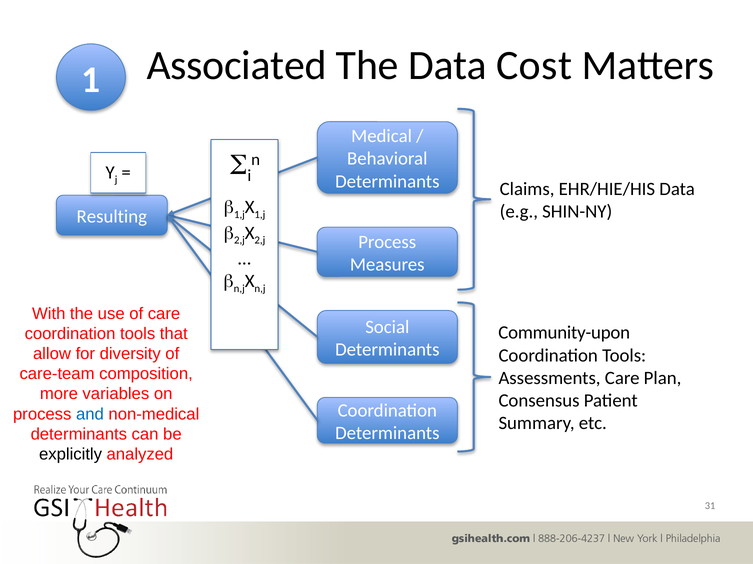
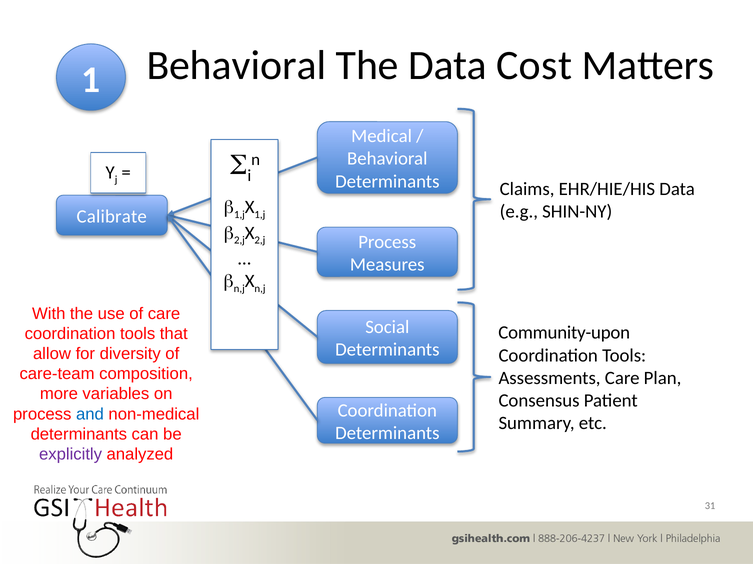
Associated: Associated -> Behavioral (236, 66)
Resulting: Resulting -> Calibrate (112, 217)
explicitly colour: black -> purple (71, 455)
